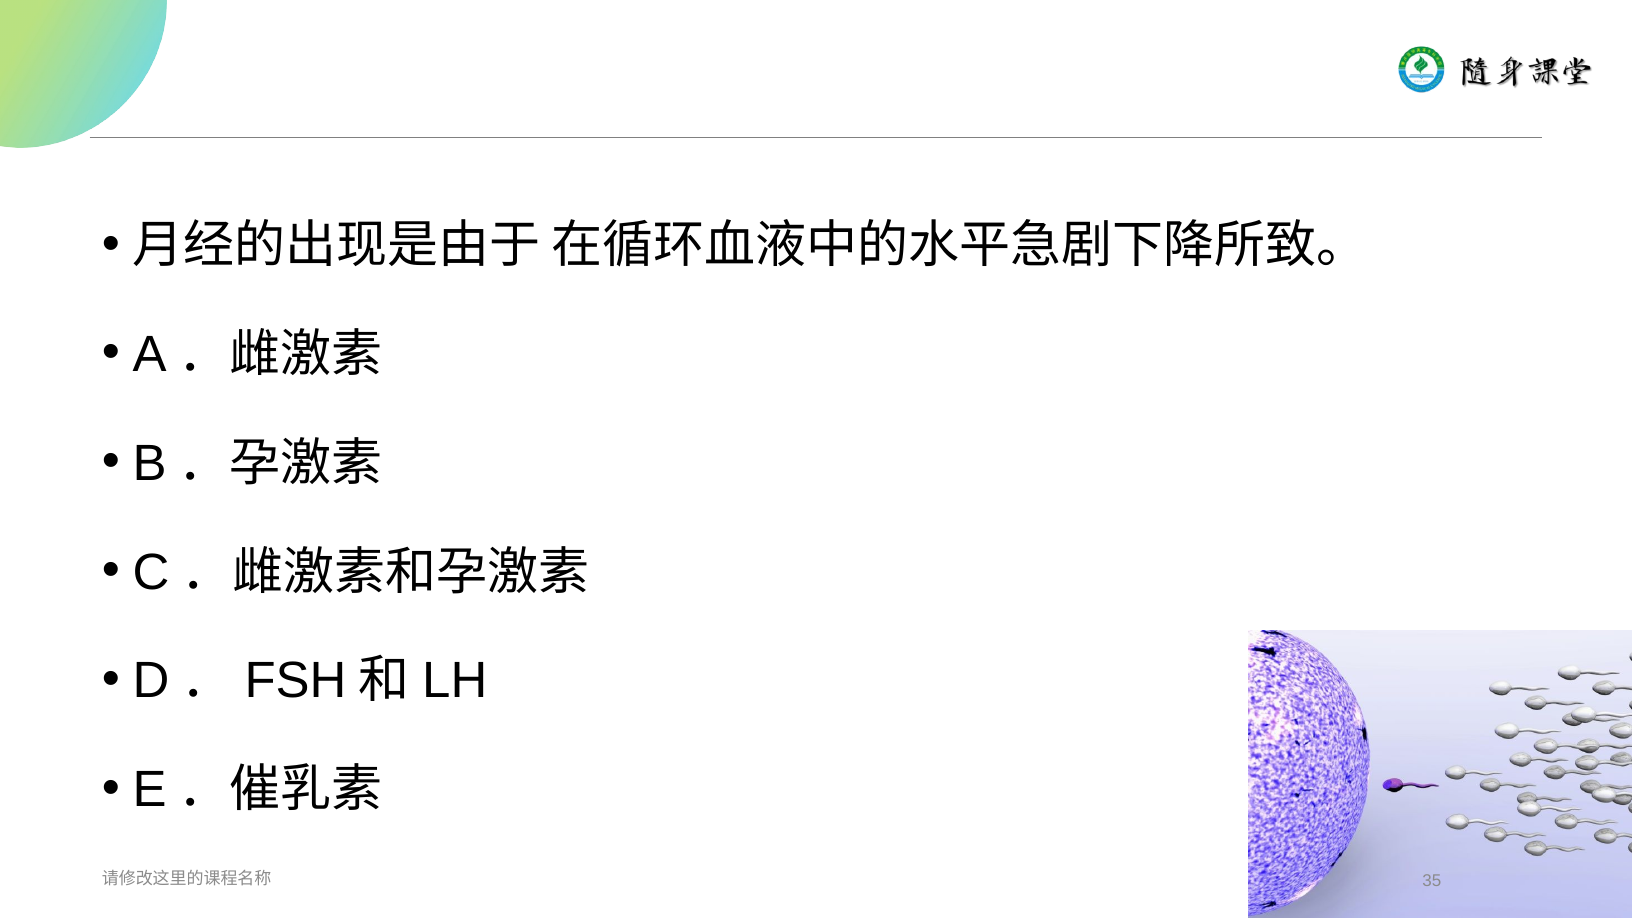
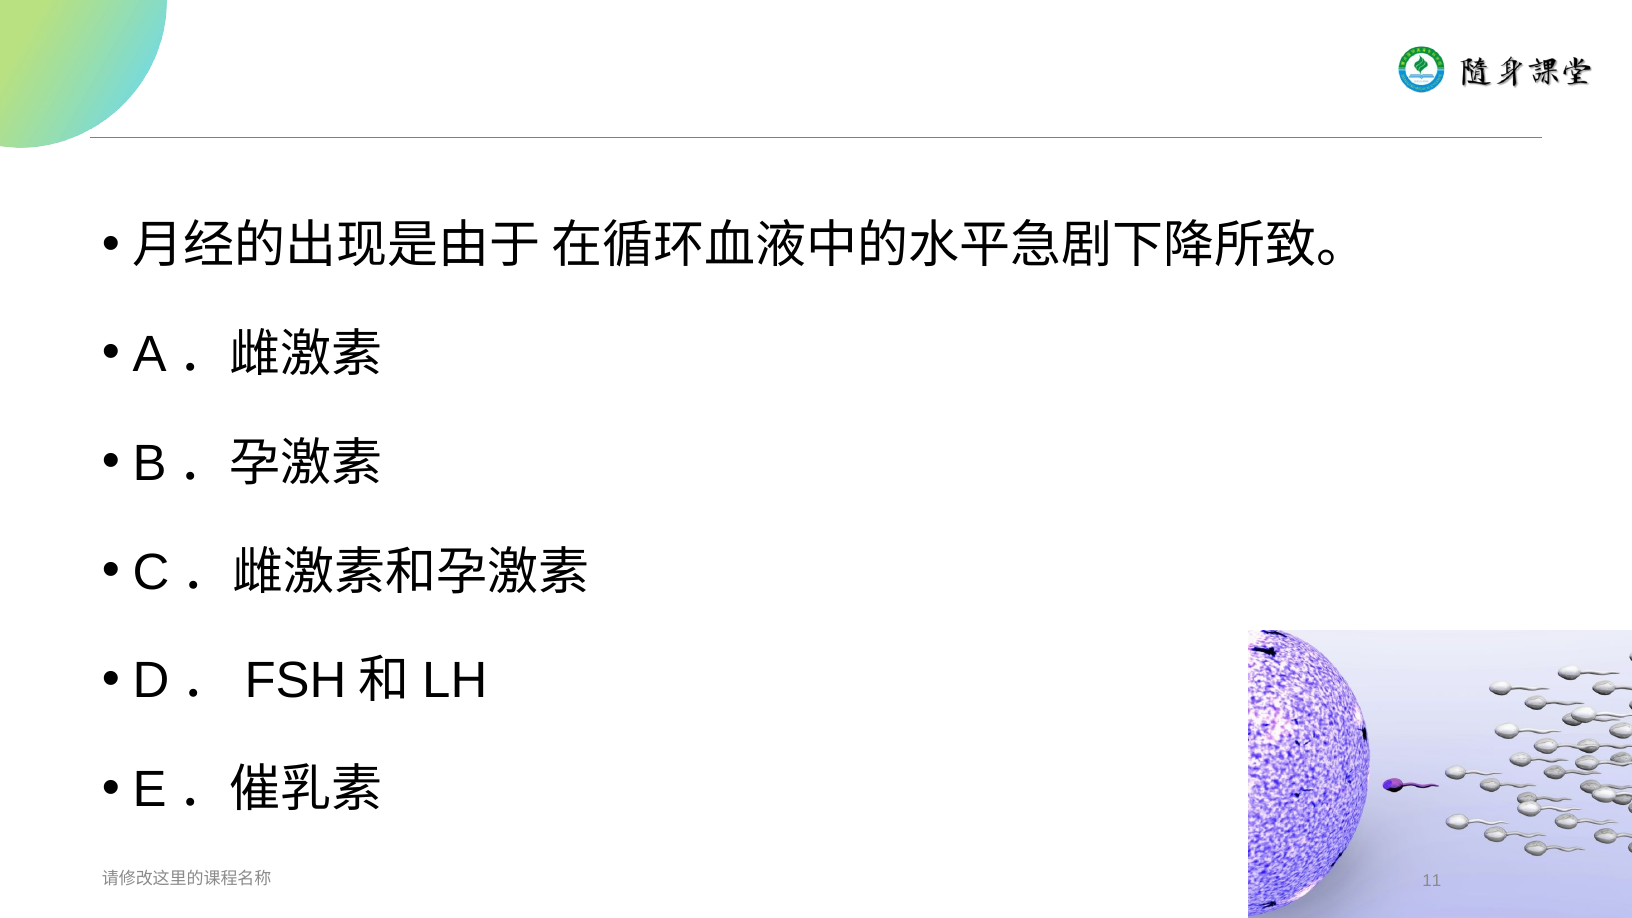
35: 35 -> 11 (1432, 881)
